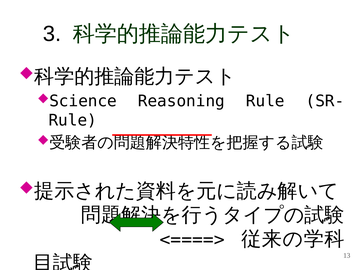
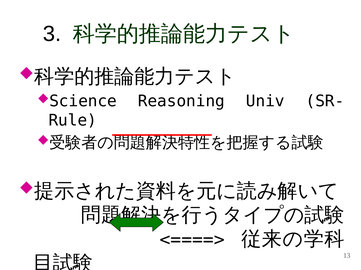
Reasoning Rule: Rule -> Univ (265, 101)
